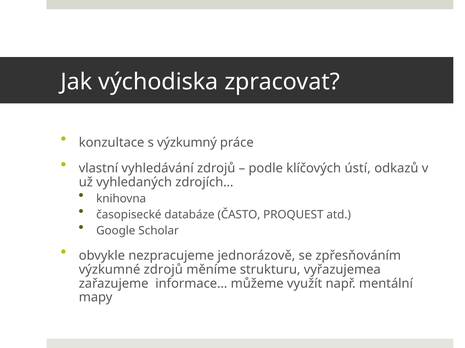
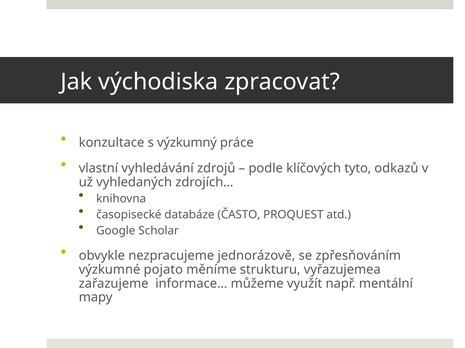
ústí: ústí -> tyto (358, 169)
výzkumné zdrojů: zdrojů -> pojato (163, 270)
